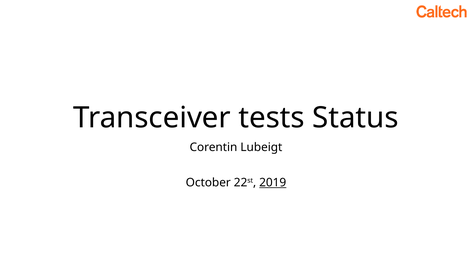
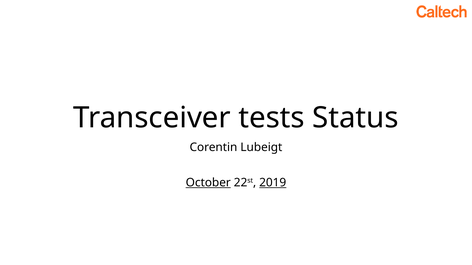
October underline: none -> present (208, 183)
